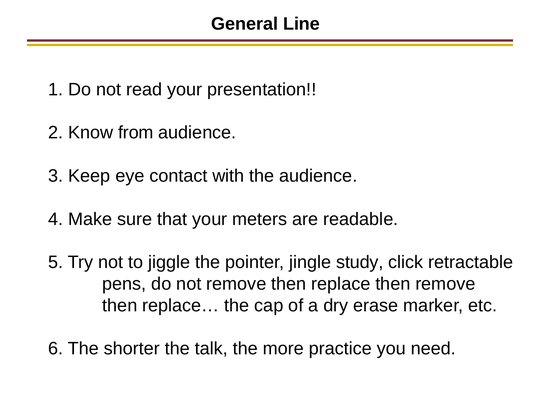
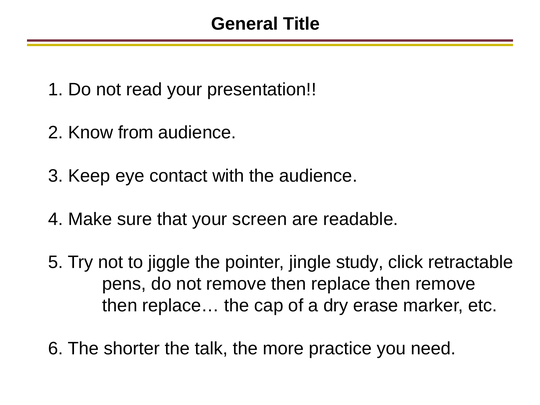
Line: Line -> Title (301, 24)
meters: meters -> screen (260, 219)
